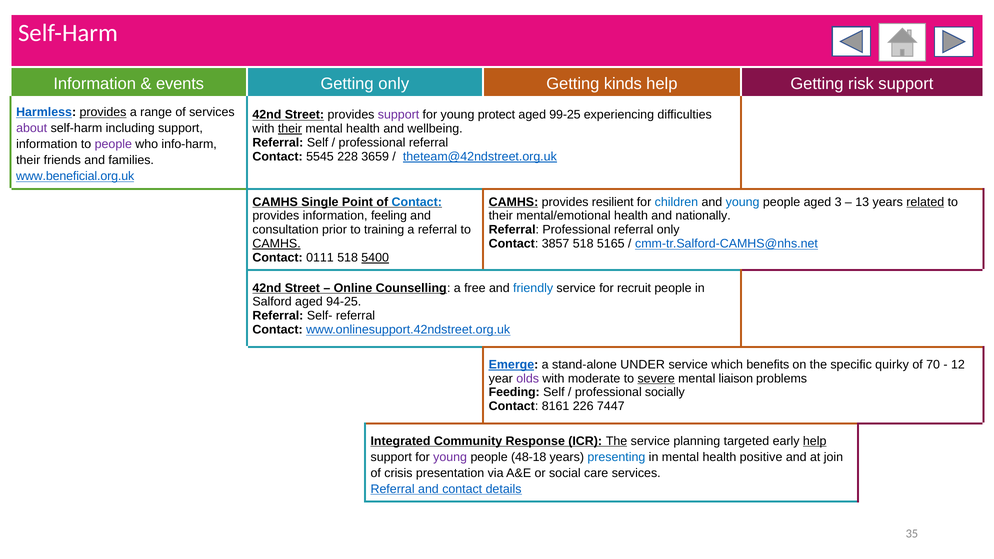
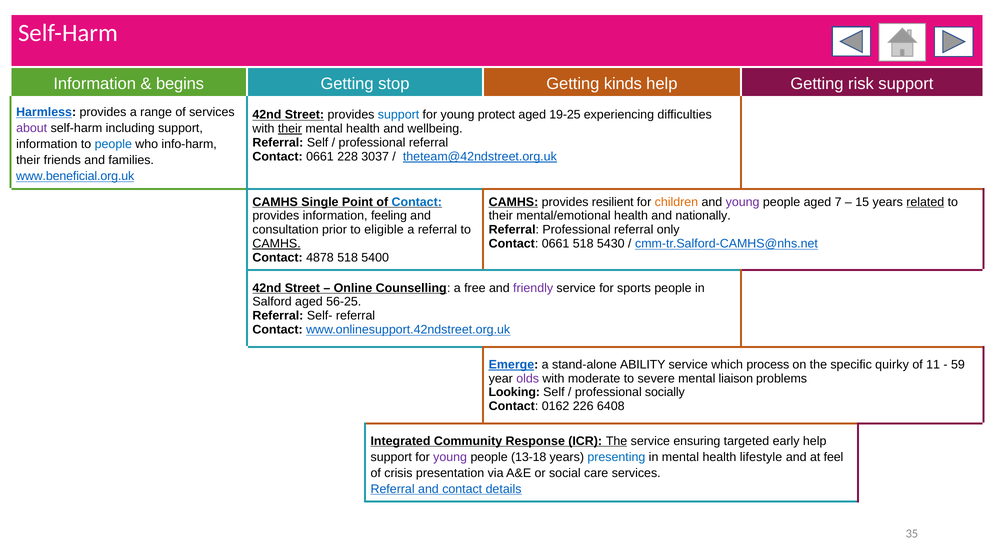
events: events -> begins (180, 84)
Getting only: only -> stop (394, 84)
provides underline: present -> none (103, 112)
support colour: purple -> blue (399, 115)
99-25: 99-25 -> 19-25 (565, 115)
people colour: purple -> blue (113, 144)
5545: 5545 -> 0661 (320, 157)
3659: 3659 -> 3037 (375, 157)
children colour: blue -> orange (676, 202)
young colour: blue -> purple (743, 202)
3: 3 -> 7 (838, 202)
13: 13 -> 15 (862, 202)
training: training -> eligible (384, 230)
3857: 3857 -> 0661 (556, 244)
5165: 5165 -> 5430 (611, 244)
0111: 0111 -> 4878 (320, 258)
5400 underline: present -> none (375, 258)
friendly colour: blue -> purple (533, 288)
recruit: recruit -> sports (634, 288)
94-25: 94-25 -> 56-25 (344, 302)
UNDER: UNDER -> ABILITY (643, 365)
benefits: benefits -> process (768, 365)
70: 70 -> 11 (933, 365)
12: 12 -> 59 (958, 365)
severe underline: present -> none (656, 379)
Feeding: Feeding -> Looking (514, 392)
8161: 8161 -> 0162 (556, 406)
7447: 7447 -> 6408 (611, 406)
planning: planning -> ensuring (697, 441)
help underline: present -> none (815, 441)
48-18: 48-18 -> 13-18 (529, 457)
positive: positive -> lifestyle (761, 457)
join: join -> feel (834, 457)
